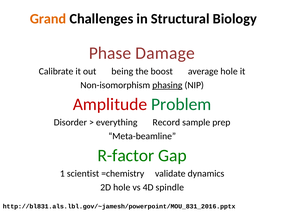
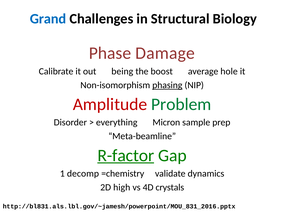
Grand colour: orange -> blue (48, 19)
Record: Record -> Micron (166, 123)
R-factor underline: none -> present (126, 156)
scientist: scientist -> decomp (83, 174)
2D hole: hole -> high (122, 188)
spindle: spindle -> crystals (170, 188)
